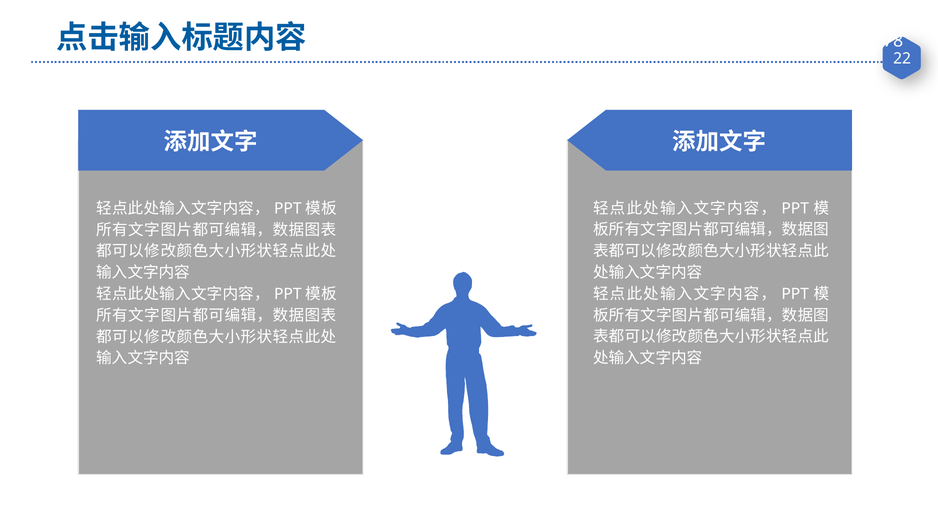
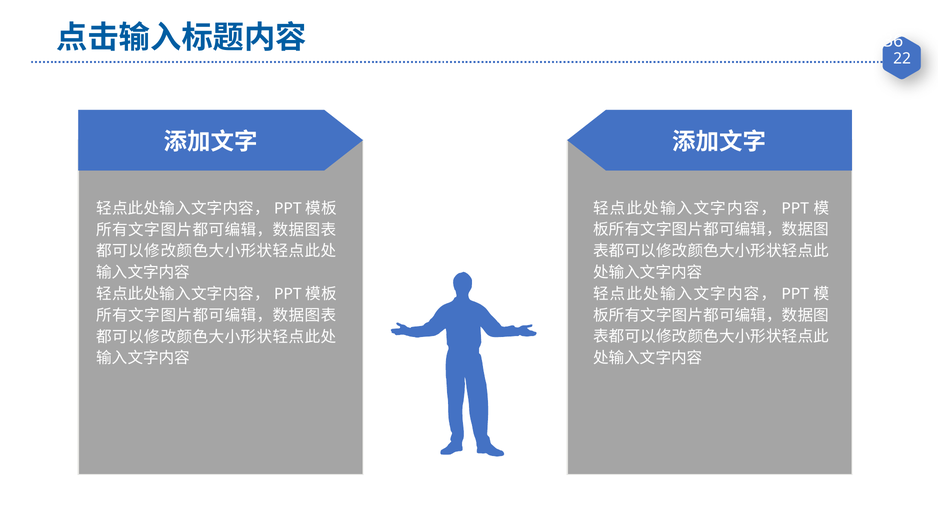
78: 78 -> 36 (893, 41)
